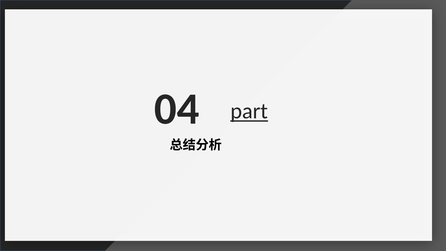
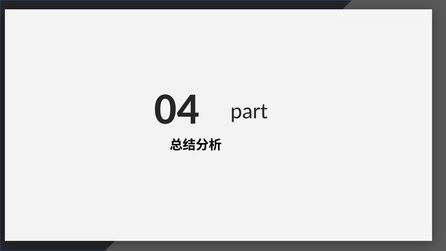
part underline: present -> none (249, 111)
